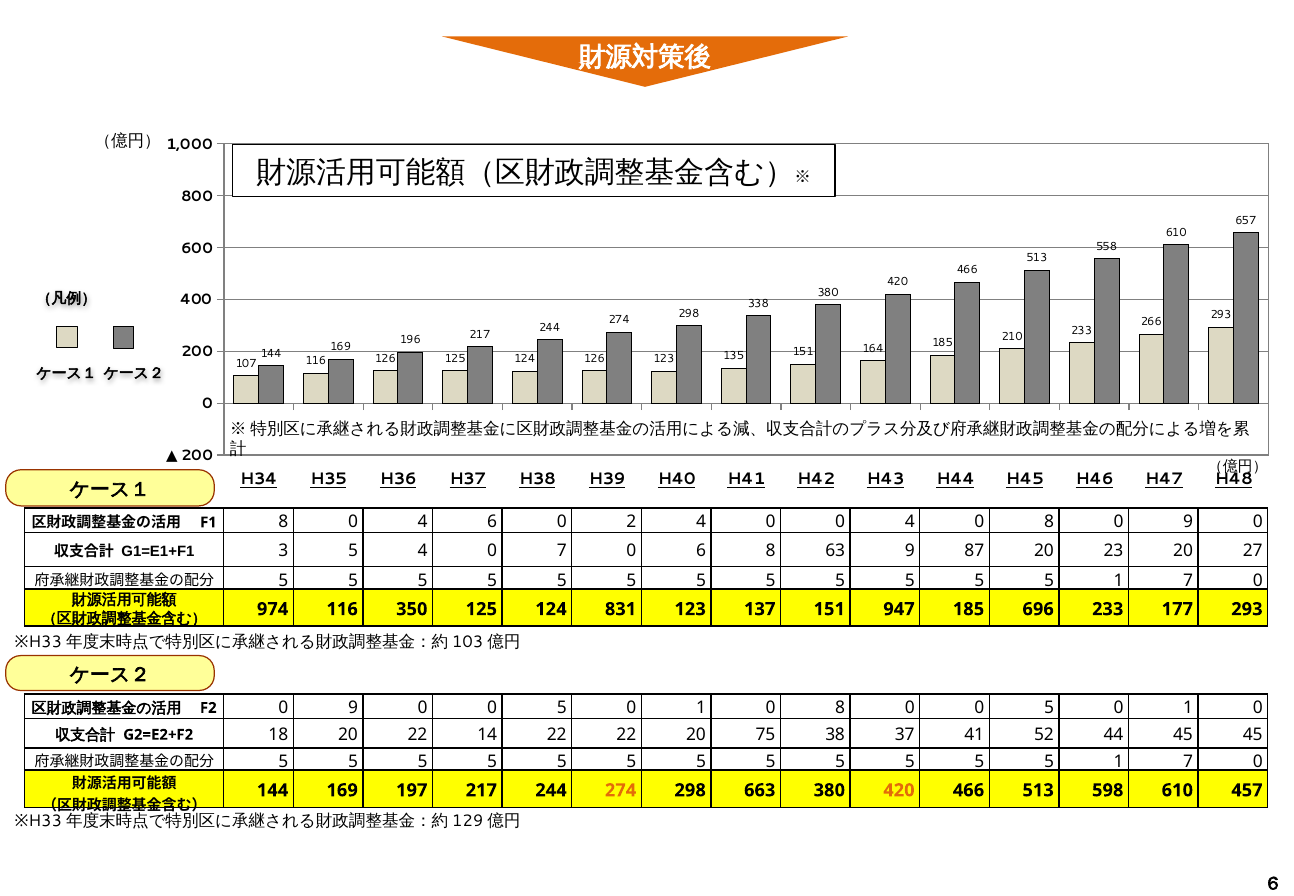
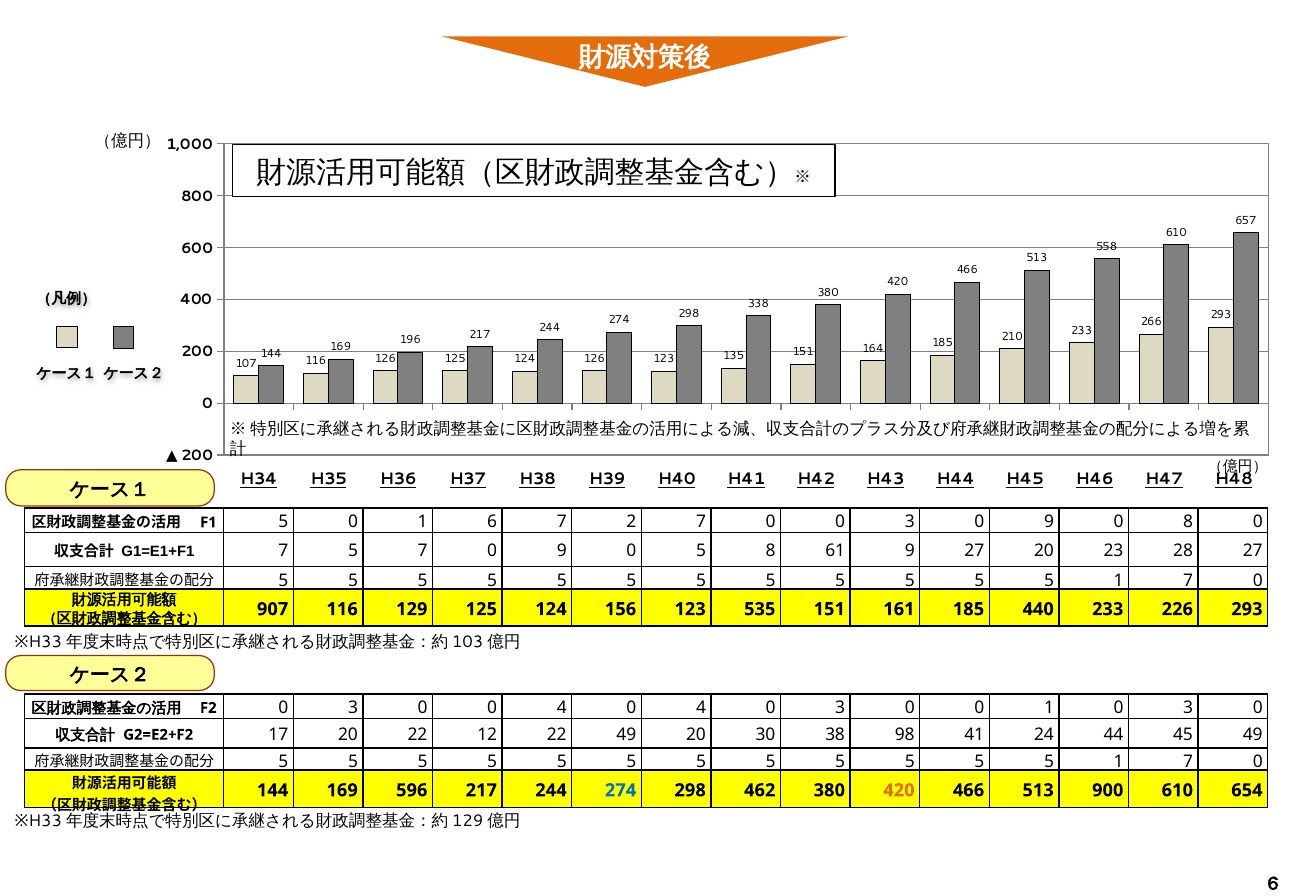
F1 8: 8 -> 5 (283, 522)
4: 4 -> 1 (423, 522)
6 0: 0 -> 7 (562, 522)
2 4: 4 -> 7 (701, 522)
0 0 4: 4 -> 3 (910, 522)
8: 8 -> 9 (1049, 522)
9: 9 -> 8 (1188, 522)
G1=E1+F1 3: 3 -> 7 (283, 551)
5 4: 4 -> 7 (423, 551)
7: 7 -> 9 (562, 551)
0 6: 6 -> 5 (701, 551)
63: 63 -> 61 (835, 551)
9 87: 87 -> 27 (974, 551)
23 20: 20 -> 28 (1183, 551)
974: 974 -> 907 (273, 609)
350: 350 -> 129 (412, 609)
831: 831 -> 156 (621, 609)
137: 137 -> 535 (760, 609)
947: 947 -> 161 (899, 609)
696: 696 -> 440 (1038, 609)
177: 177 -> 226 (1177, 609)
F2 0 9: 9 -> 3 (353, 708)
5: 5 -> 4 (562, 708)
1: 1 -> 4 (701, 708)
8: 8 -> 3 (840, 708)
5: 5 -> 1 (1049, 708)
1: 1 -> 3 (1188, 708)
18: 18 -> 17 (278, 735)
14: 14 -> 12 (487, 735)
22 22: 22 -> 49 (626, 735)
75: 75 -> 30 (766, 735)
37: 37 -> 98 (905, 735)
52: 52 -> 24 (1044, 735)
45 45: 45 -> 49 (1253, 735)
197: 197 -> 596 (412, 790)
274 colour: orange -> blue (621, 790)
663: 663 -> 462 (760, 790)
598: 598 -> 900 (1108, 790)
457: 457 -> 654 (1247, 790)
